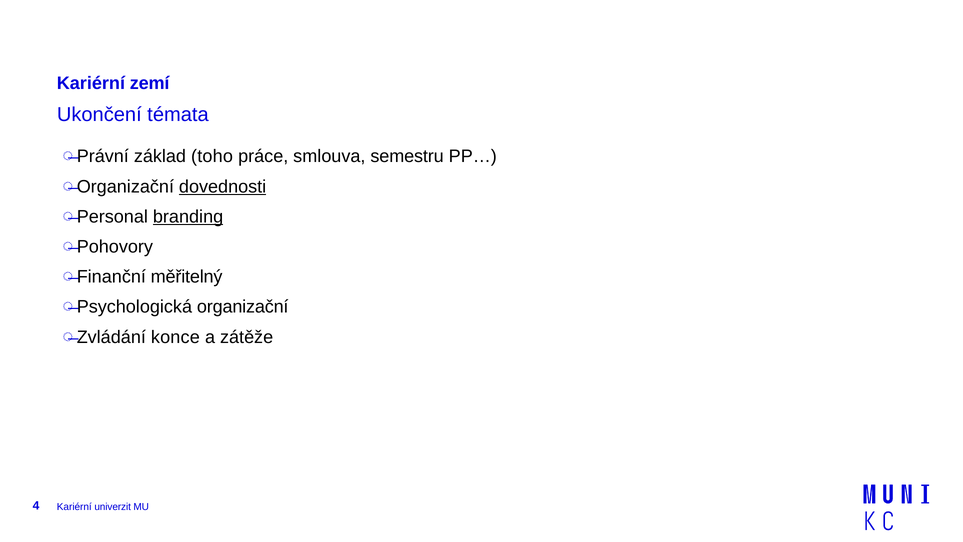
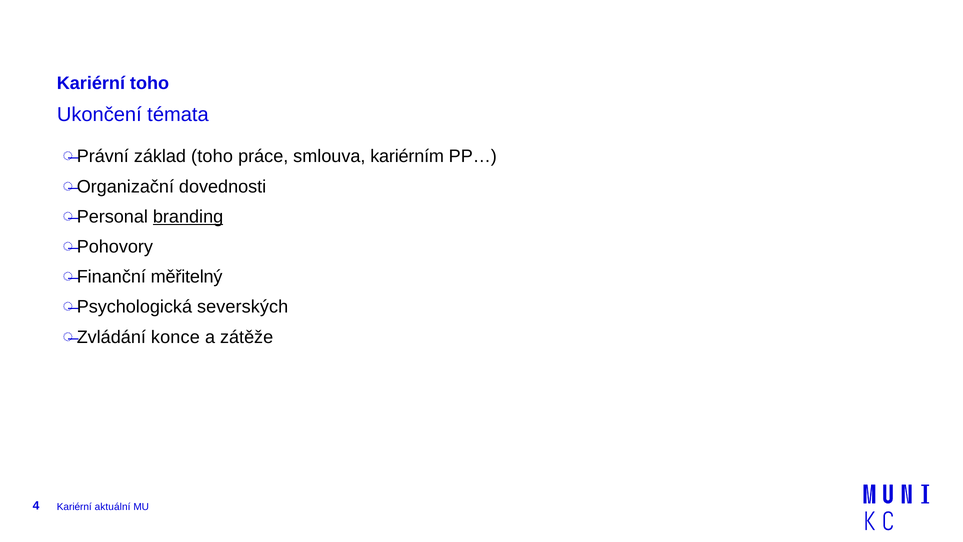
Kariérní zemí: zemí -> toho (150, 83)
semestru: semestru -> kariérním (407, 156)
dovednosti underline: present -> none (223, 186)
organizační: organizační -> severských (243, 307)
univerzit: univerzit -> aktuální (113, 506)
